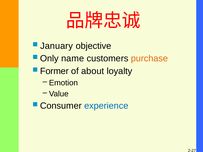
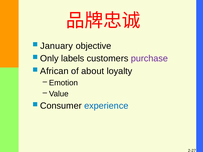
name: name -> labels (73, 59)
purchase colour: orange -> purple (149, 59)
Former: Former -> African (54, 71)
